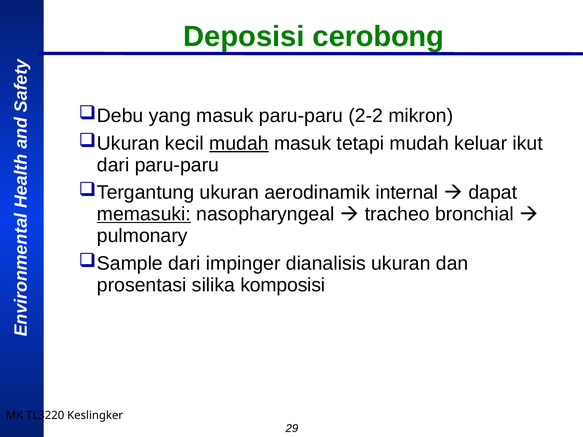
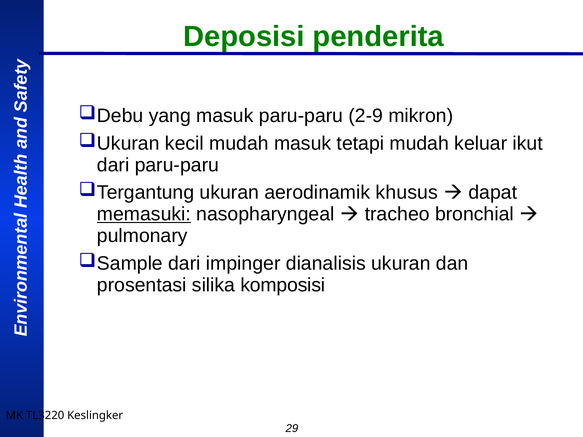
cerobong: cerobong -> penderita (378, 37)
2-2: 2-2 -> 2-9 (366, 116)
mudah underline: present -> none (239, 143)
internal: internal -> khusus (407, 193)
